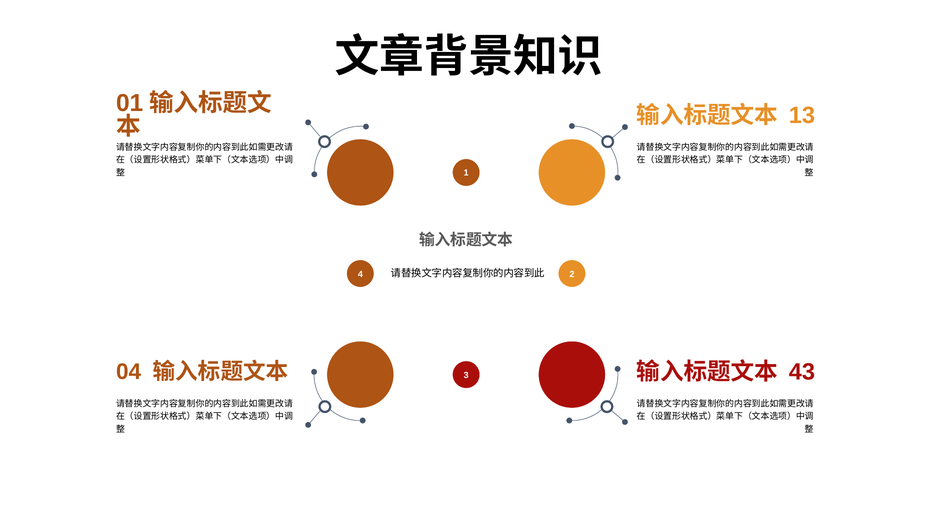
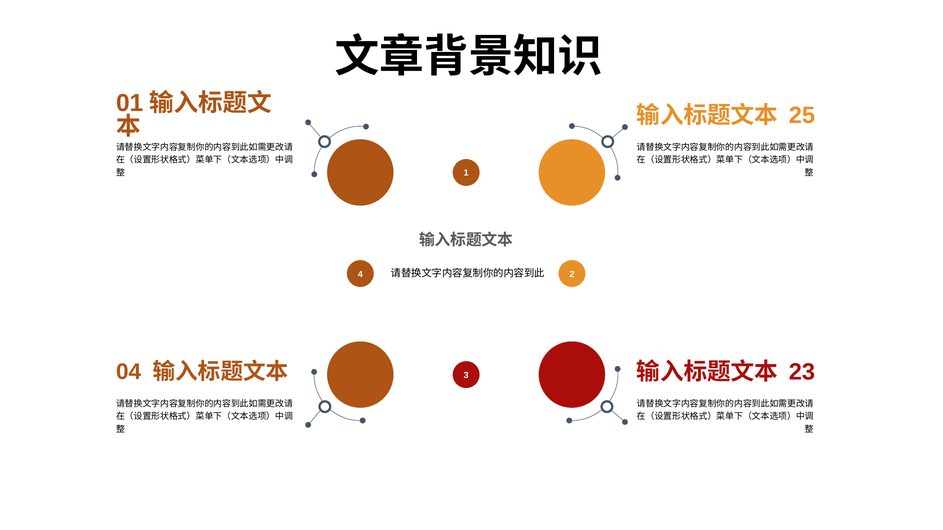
13: 13 -> 25 (802, 115)
43: 43 -> 23 (802, 372)
